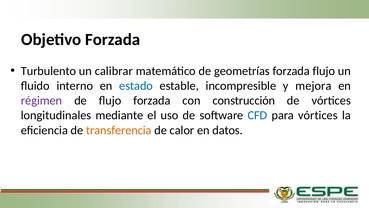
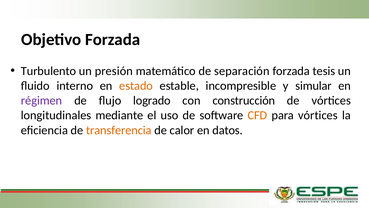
calibrar: calibrar -> presión (114, 71)
geometrías: geometrías -> separación (242, 71)
forzada flujo: flujo -> tesis (324, 71)
estado colour: blue -> orange (136, 86)
mejora: mejora -> simular (314, 86)
flujo forzada: forzada -> logrado (152, 100)
CFD colour: blue -> orange (257, 115)
